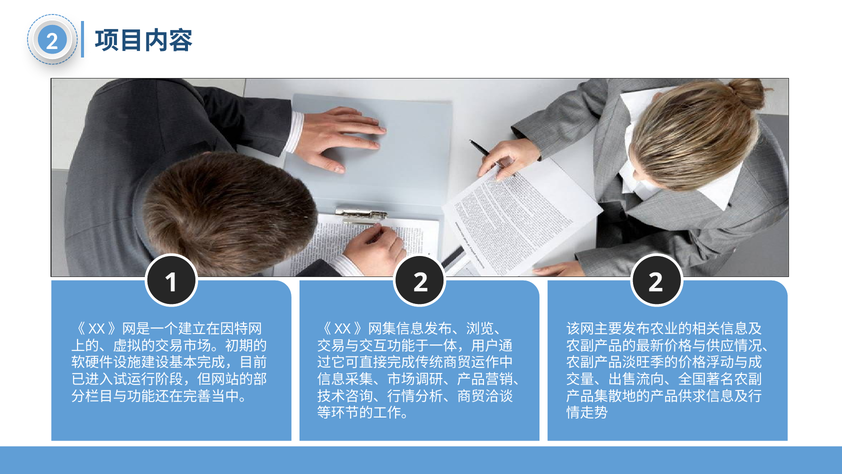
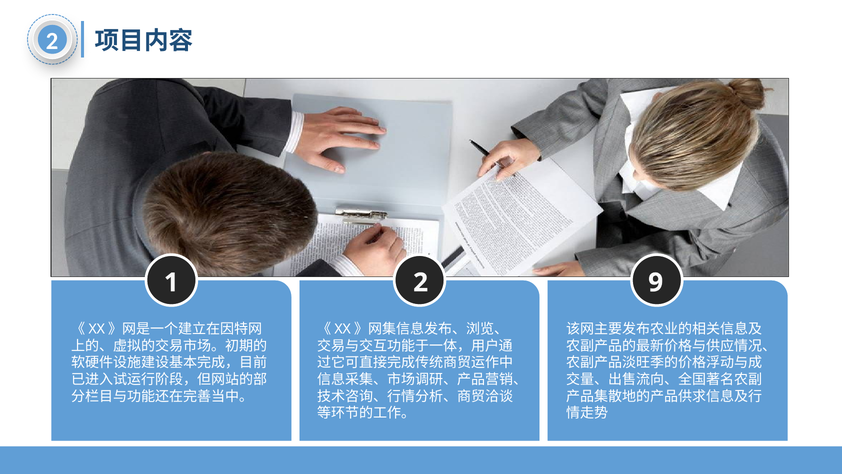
2 2: 2 -> 9 (656, 282)
